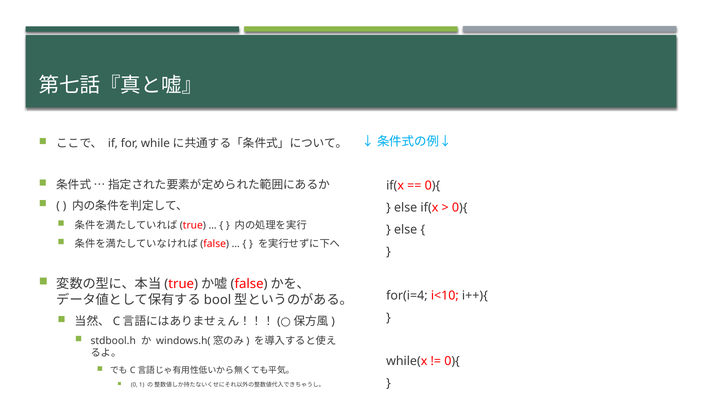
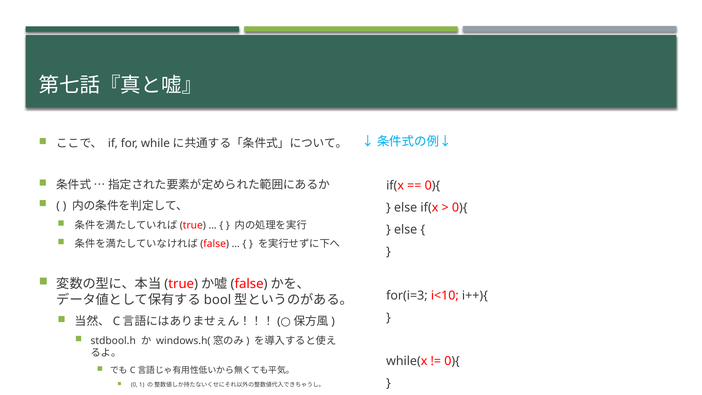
for(i=4: for(i=4 -> for(i=3 (407, 295)
